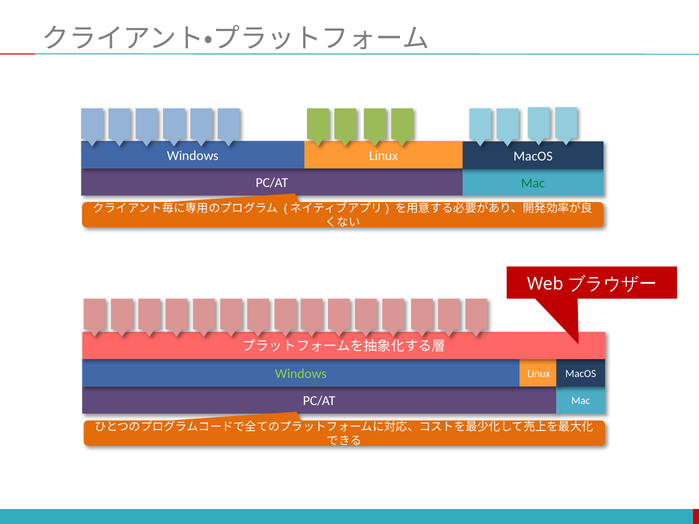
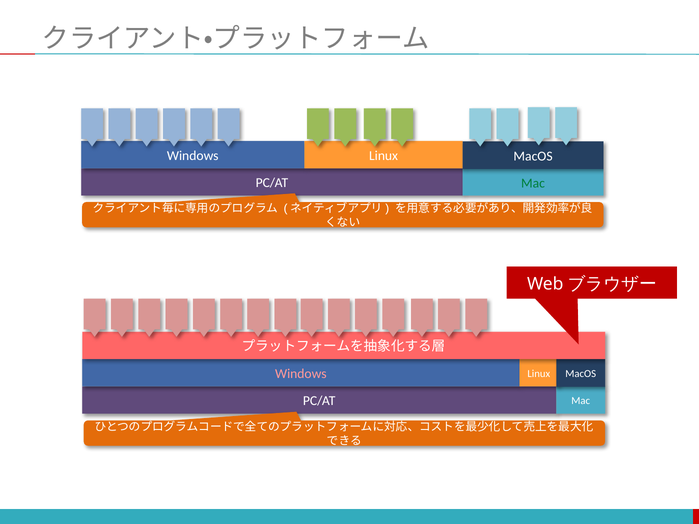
Windows colour: light green -> pink (301, 374)
